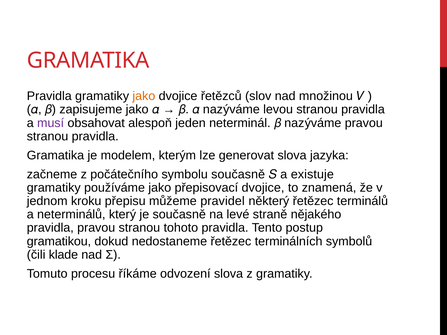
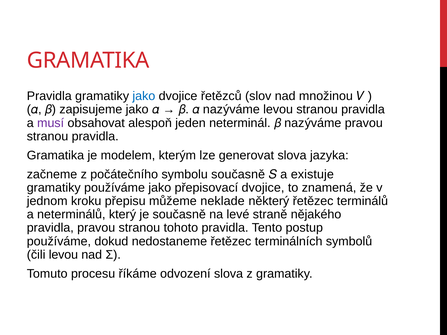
jako colour: orange -> blue (144, 96)
pravidel: pravidel -> neklade (223, 201)
gramatikou: gramatikou -> používáme (59, 241)
čili klade: klade -> levou (63, 255)
